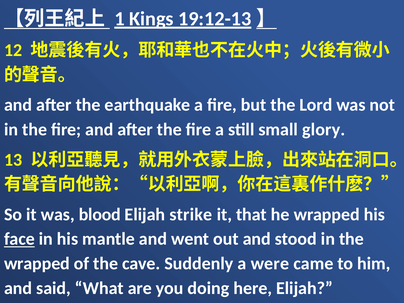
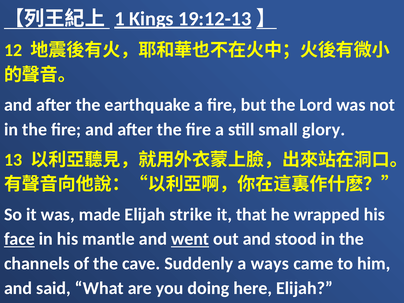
blood: blood -> made (100, 214)
went underline: none -> present (190, 239)
wrapped: wrapped -> channels (37, 264)
were: were -> ways (270, 264)
